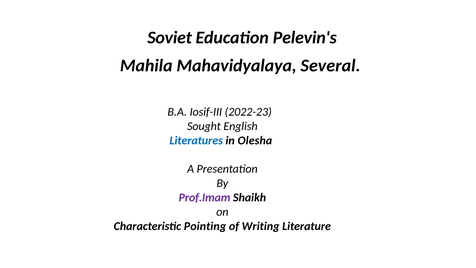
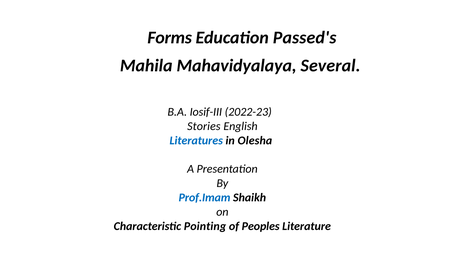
Soviet: Soviet -> Forms (170, 38)
Pelevin's: Pelevin's -> Passed's (305, 38)
Sought: Sought -> Stories (204, 126)
Prof.Imam colour: purple -> blue (205, 197)
Writing: Writing -> Peoples (261, 226)
